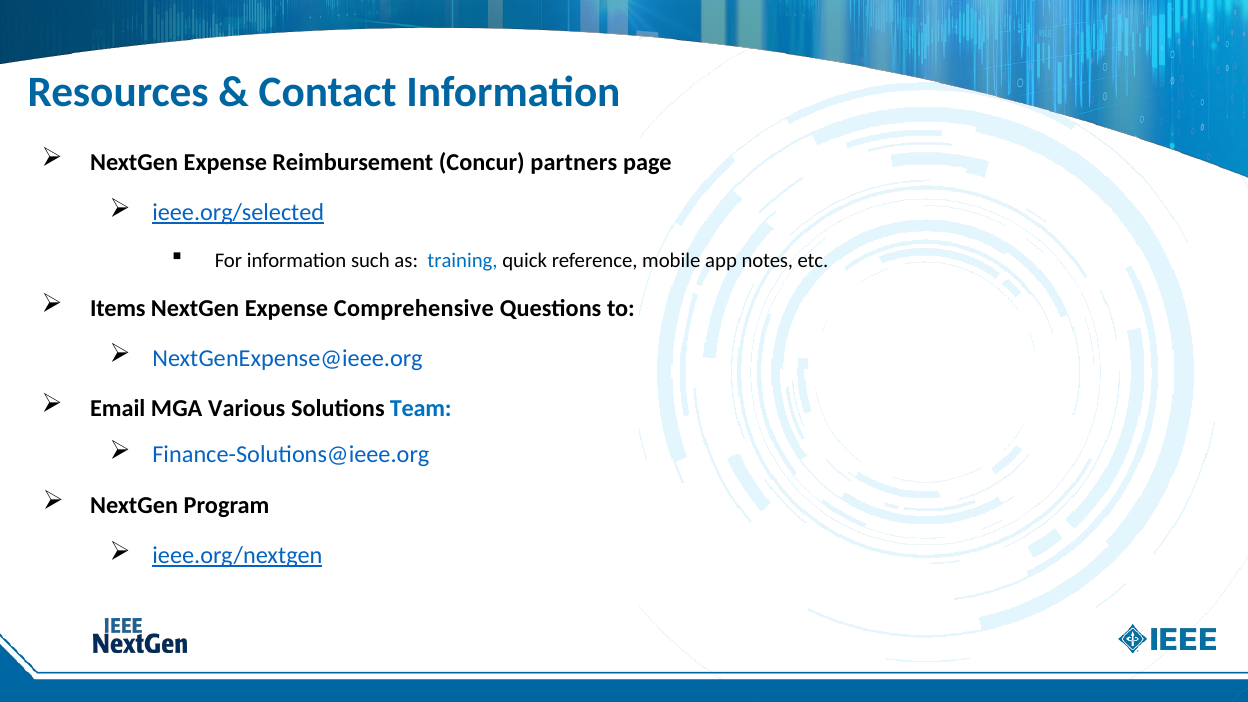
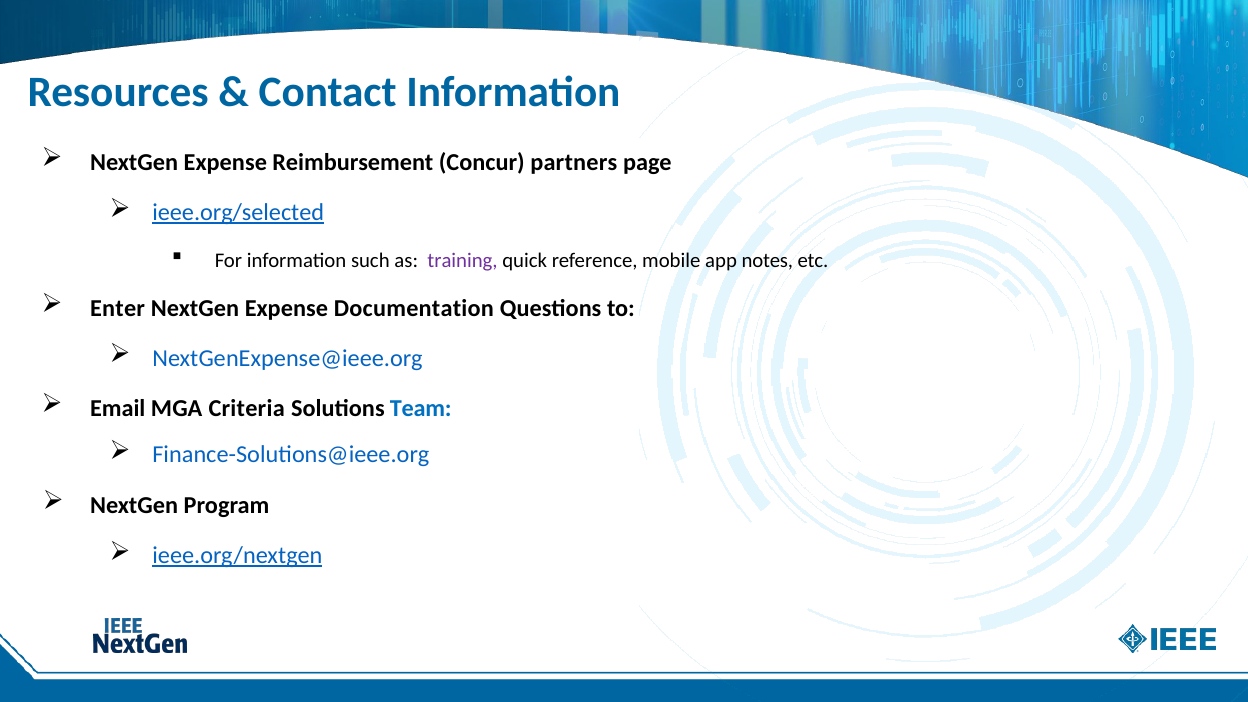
training colour: blue -> purple (463, 260)
Items: Items -> Enter (118, 308)
Comprehensive: Comprehensive -> Documentation (414, 308)
Various: Various -> Criteria (247, 408)
